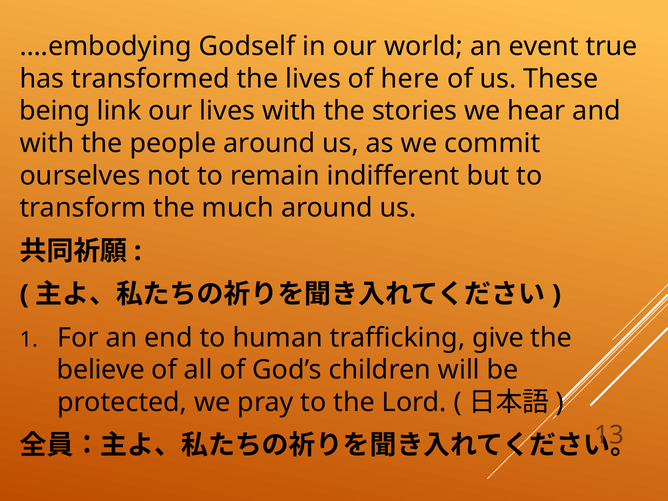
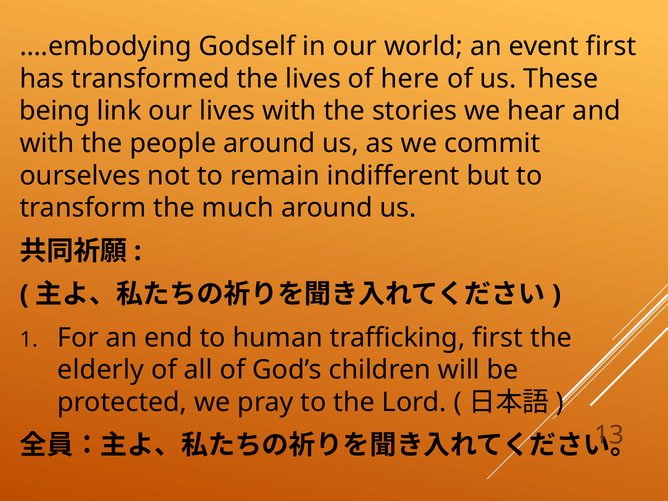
event true: true -> first (611, 46)
trafficking give: give -> first (498, 338)
believe: believe -> elderly (101, 370)
